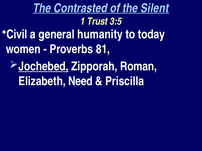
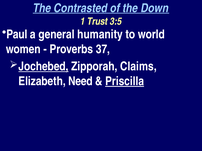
Silent: Silent -> Down (155, 8)
Civil: Civil -> Paul (17, 35)
today: today -> world (151, 35)
81: 81 -> 37 (103, 49)
Roman: Roman -> Claims (138, 67)
Priscilla underline: none -> present (125, 81)
